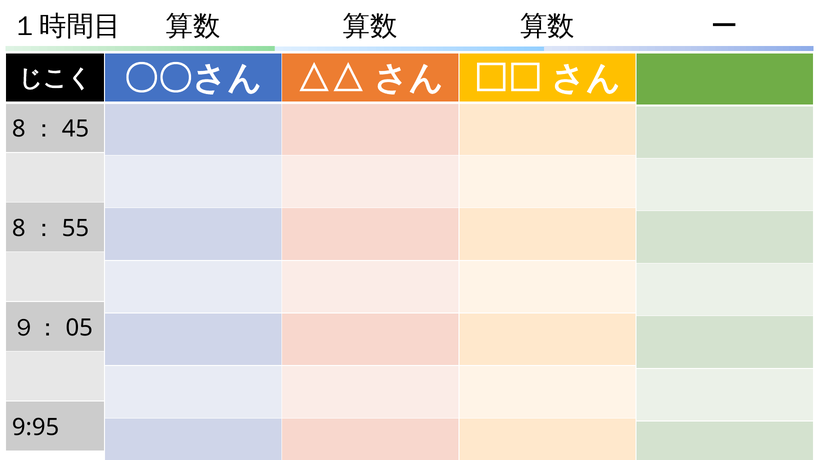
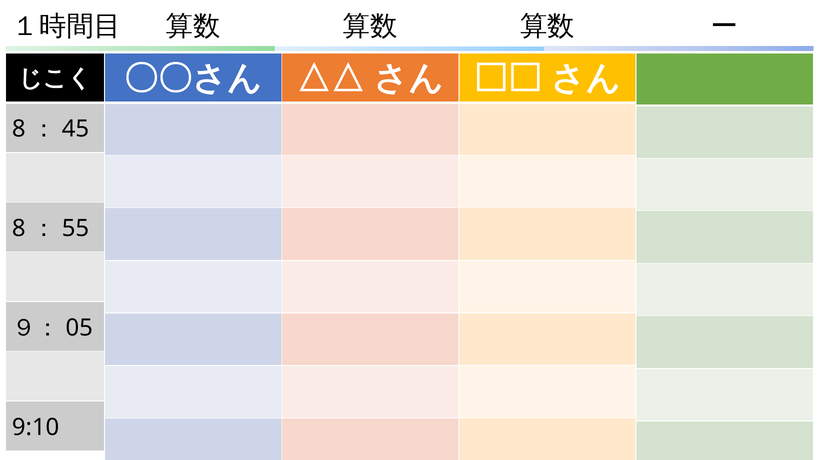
9:95: 9:95 -> 9:10 (36, 428)
